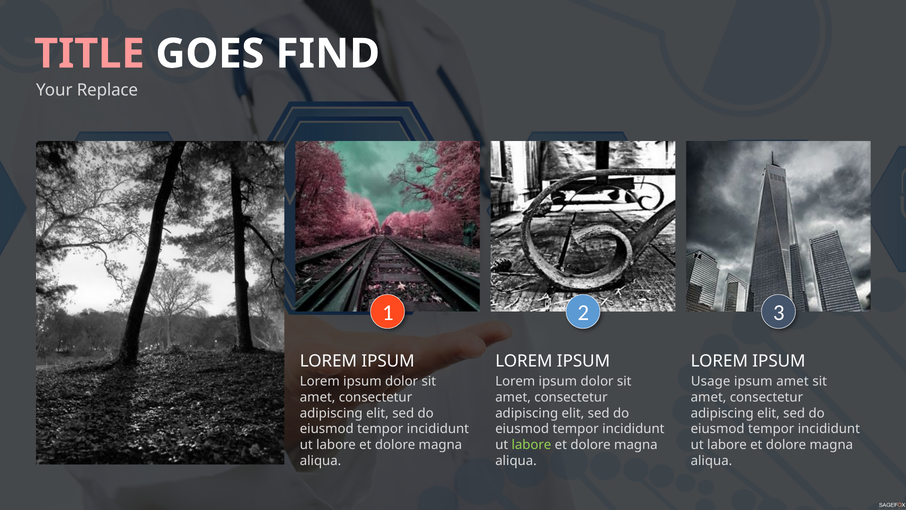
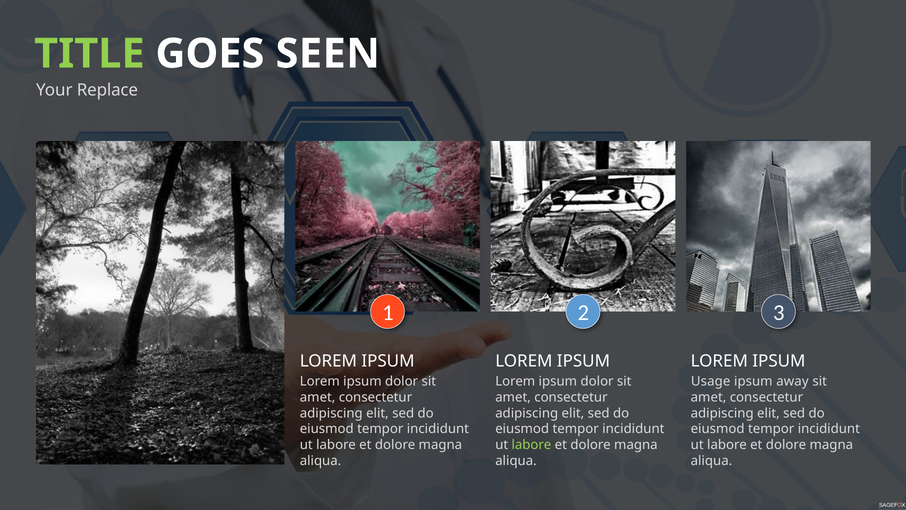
TITLE colour: pink -> light green (89, 54)
FIND: FIND -> SEEN (328, 54)
ipsum amet: amet -> away (792, 381)
